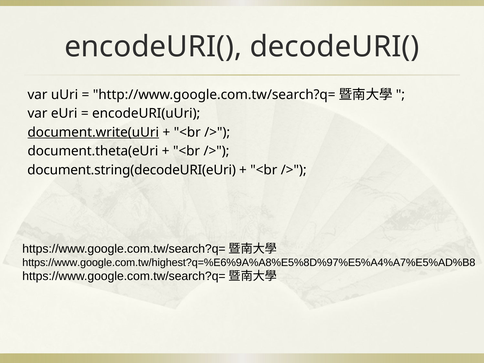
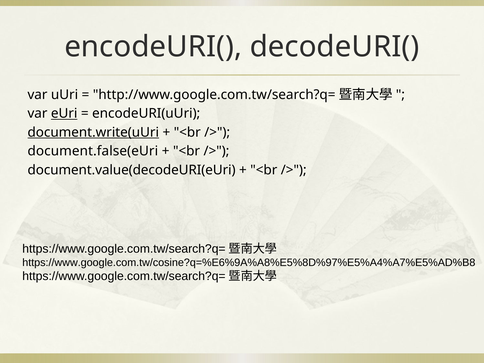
eUri underline: none -> present (64, 113)
document.theta(eUri: document.theta(eUri -> document.false(eUri (93, 151)
document.string(decodeURI(eUri: document.string(decodeURI(eUri -> document.value(decodeURI(eUri (132, 170)
https://www.google.com.tw/highest?q=%E6%9A%A8%E5%8D%97%E5%A4%A7%E5%AD%B8: https://www.google.com.tw/highest?q=%E6%9A%A8%E5%8D%97%E5%A4%A7%E5%AD%B8 -> https://www.google.com.tw/cosine?q=%E6%9A%A8%E5%8D%97%E5%A4%A7%E5%AD%B8 (249, 262)
